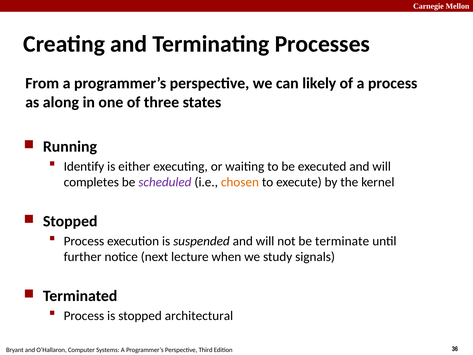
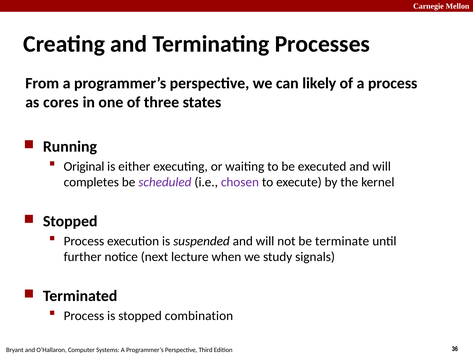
along: along -> cores (61, 102)
Identify: Identify -> Original (84, 166)
chosen colour: orange -> purple (240, 182)
architectural: architectural -> combination (199, 316)
